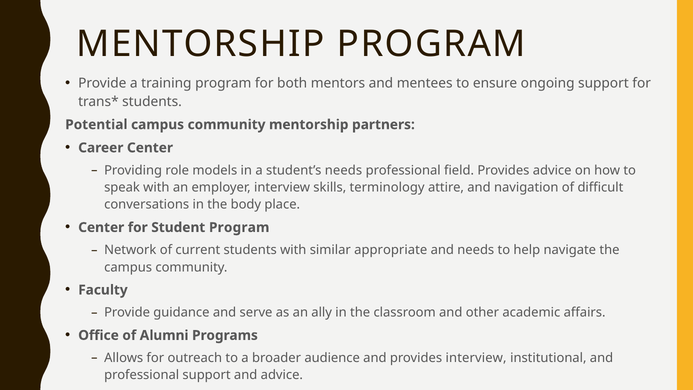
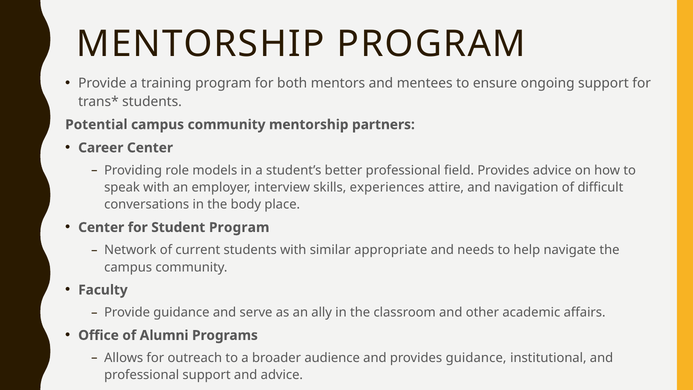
student’s needs: needs -> better (344, 170)
terminology: terminology -> experiences (387, 187)
provides interview: interview -> guidance (476, 358)
